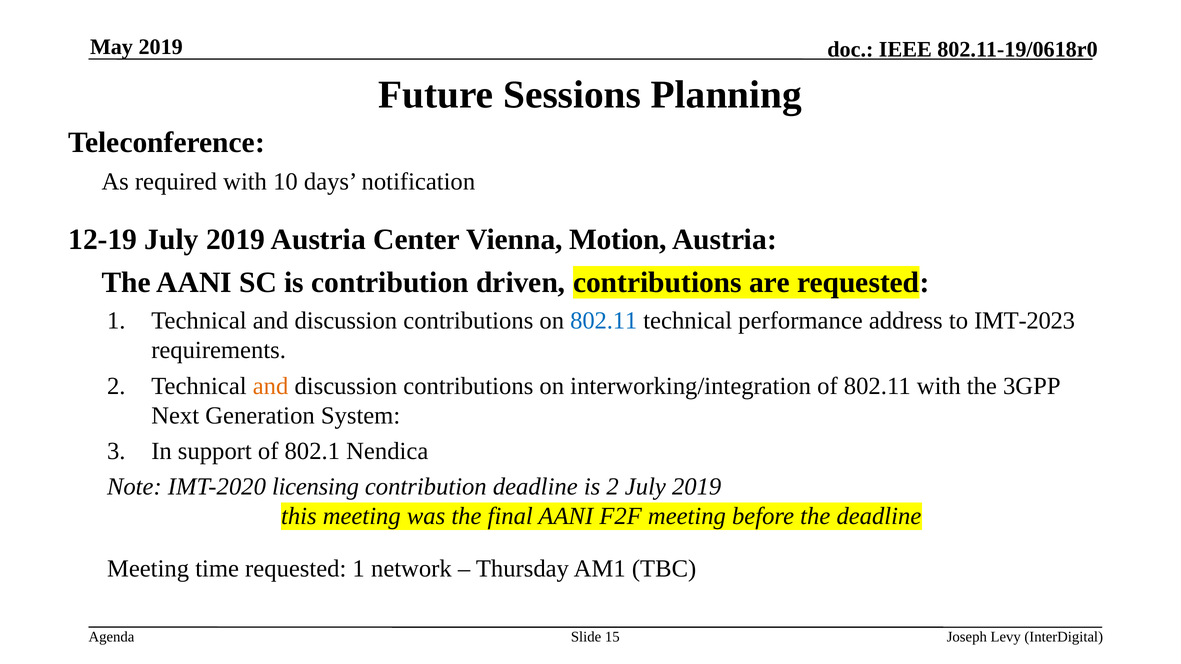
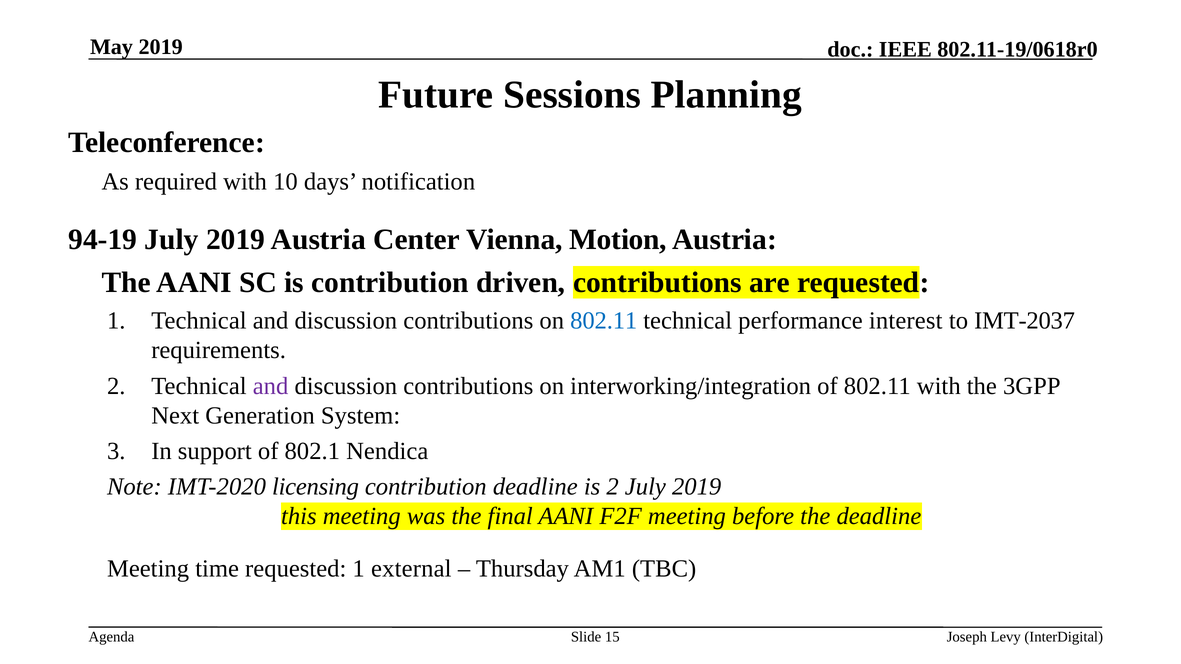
12-19: 12-19 -> 94-19 (103, 240)
address: address -> interest (906, 321)
IMT-2023: IMT-2023 -> IMT-2037 (1025, 321)
and colour: orange -> purple (271, 386)
network: network -> external (411, 569)
